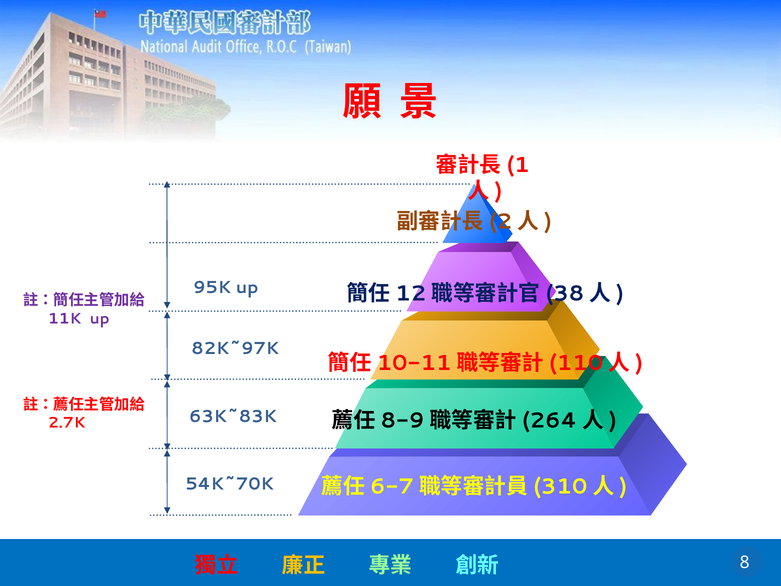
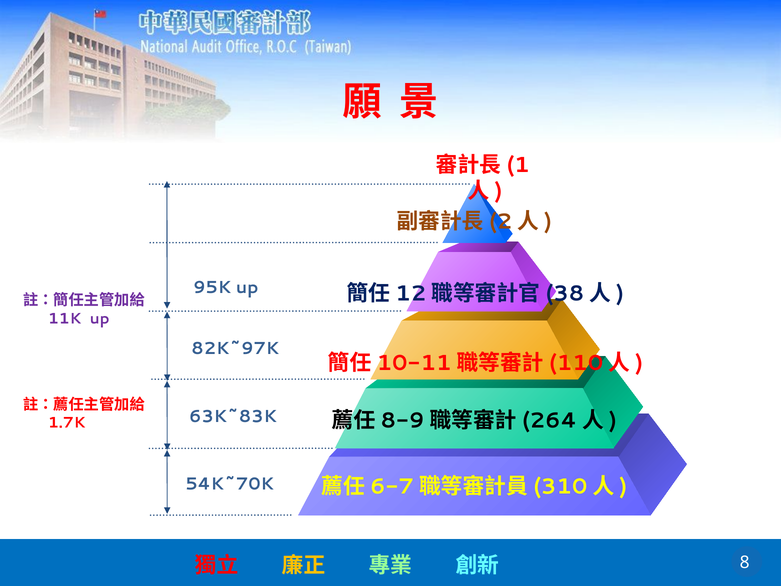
2.7K: 2.7K -> 1.7K (67, 423)
